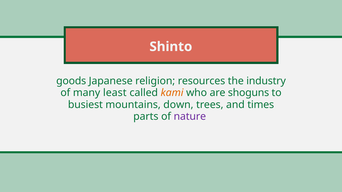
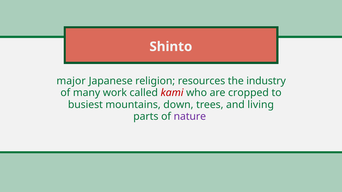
goods: goods -> major (71, 81)
least: least -> work (115, 93)
kami colour: orange -> red (172, 93)
shoguns: shoguns -> cropped (248, 93)
times: times -> living (261, 105)
